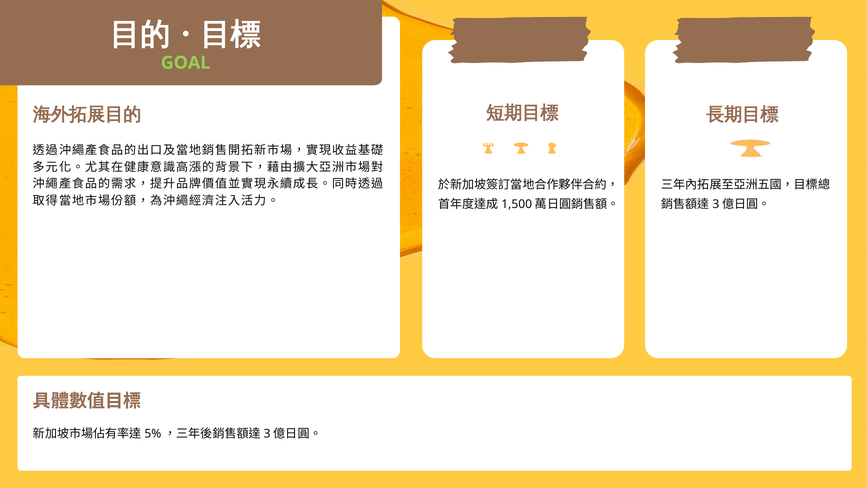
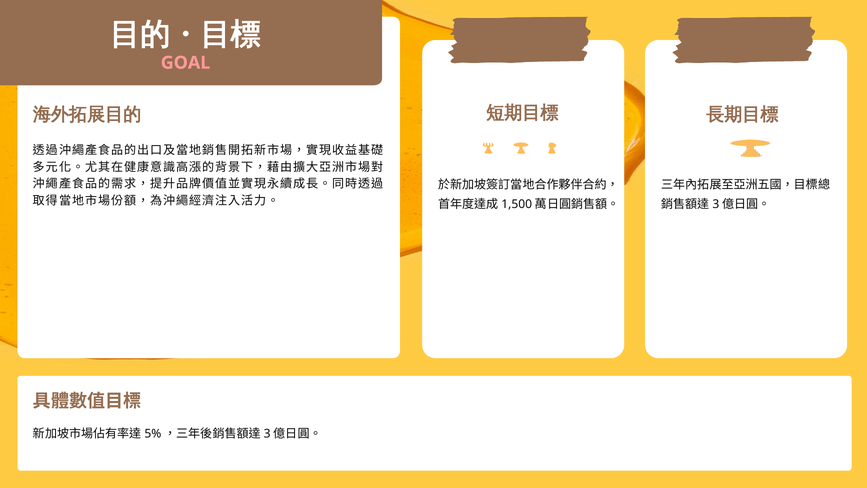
GOAL colour: light green -> pink (186, 63)
